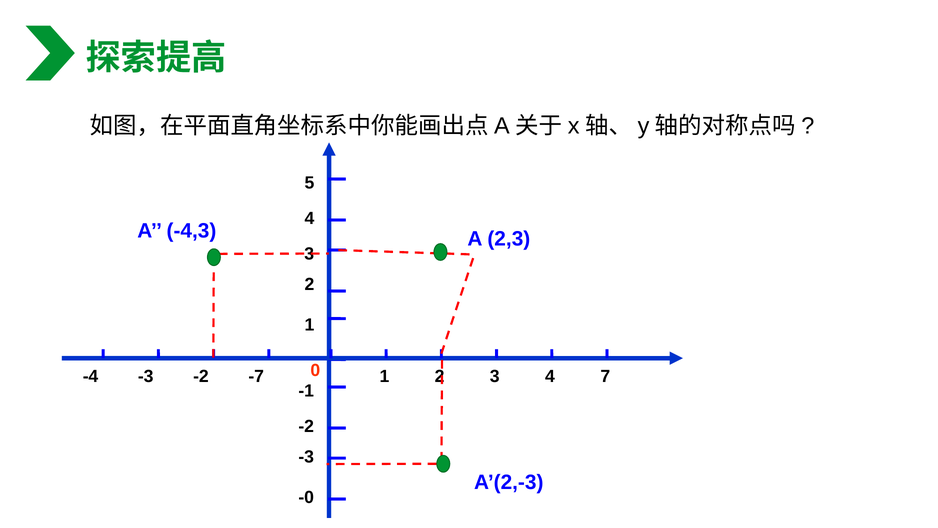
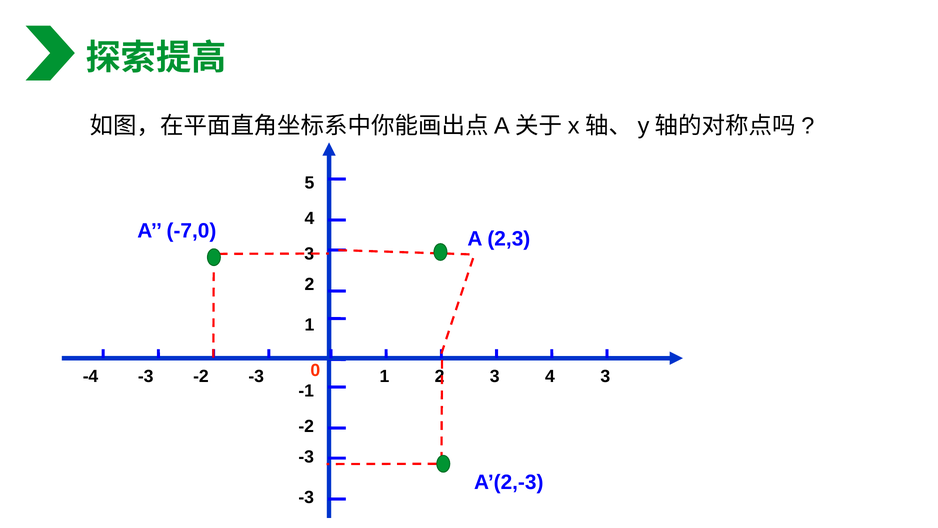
-4,3: -4,3 -> -7,0 (191, 231)
4 7: 7 -> 3 (605, 376)
-3 -2 -7: -7 -> -3 (256, 376)
-0: -0 -> -3 (306, 497)
